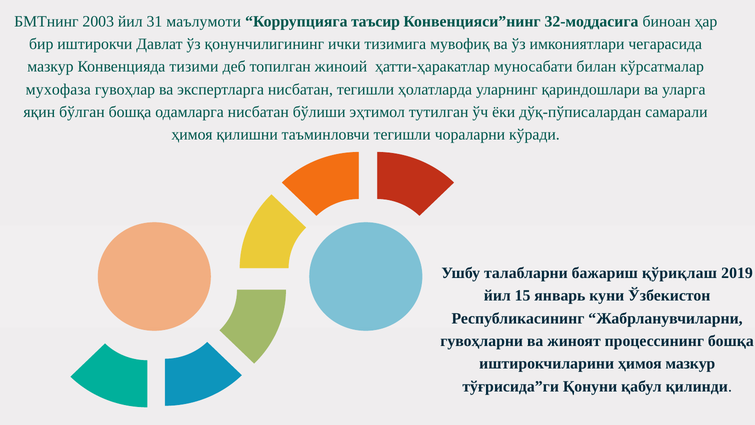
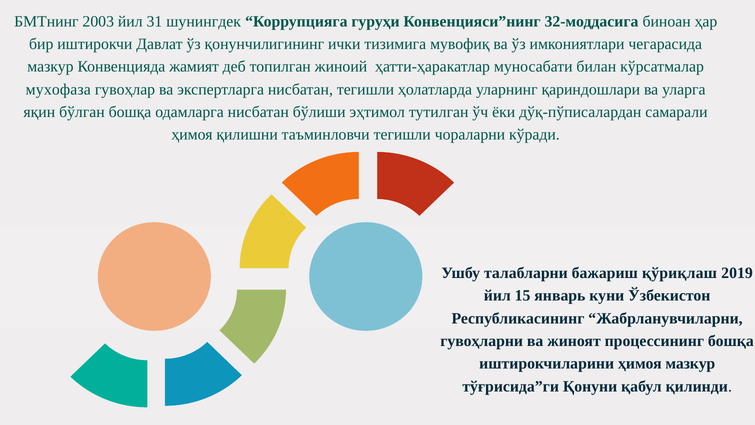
маълумоти: маълумоти -> шунингдек (204, 21)
таъсир: таъсир -> гуруҳи (376, 21)
тизими: тизими -> жамият (194, 67)
